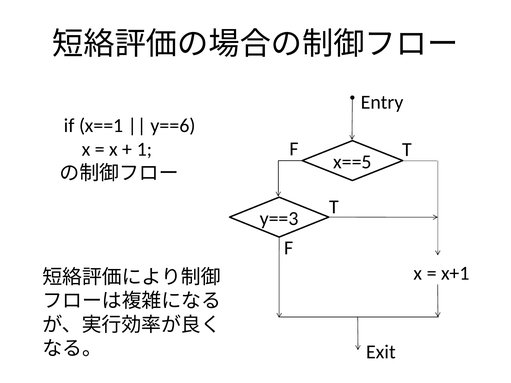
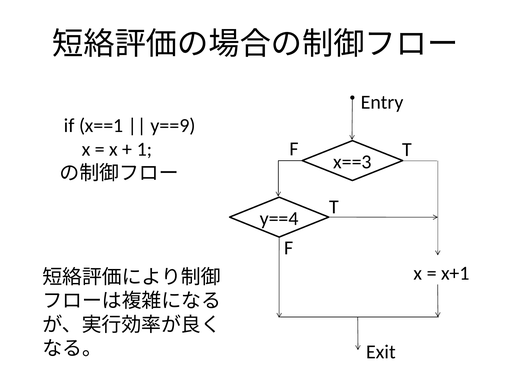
y==6: y==6 -> y==9 (173, 126)
x==5: x==5 -> x==3 (352, 162)
y==3: y==3 -> y==4 (279, 219)
